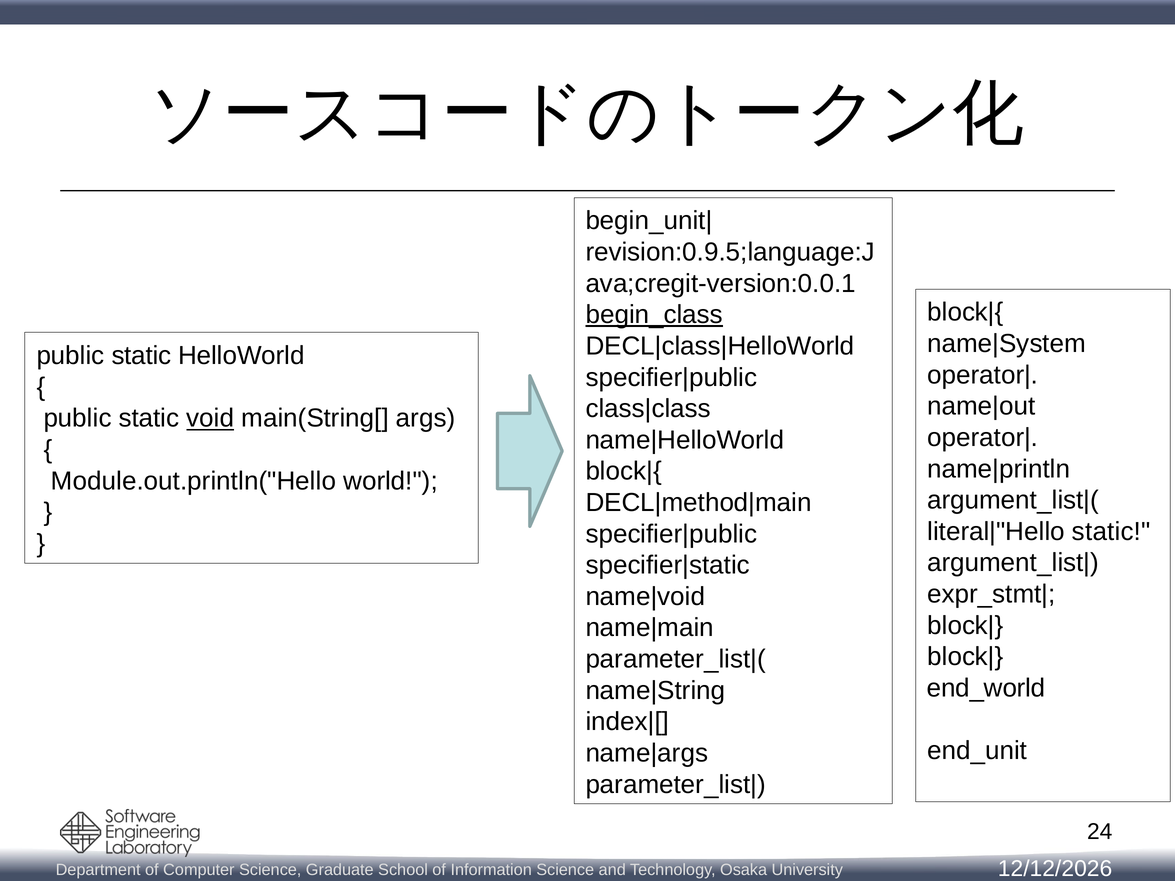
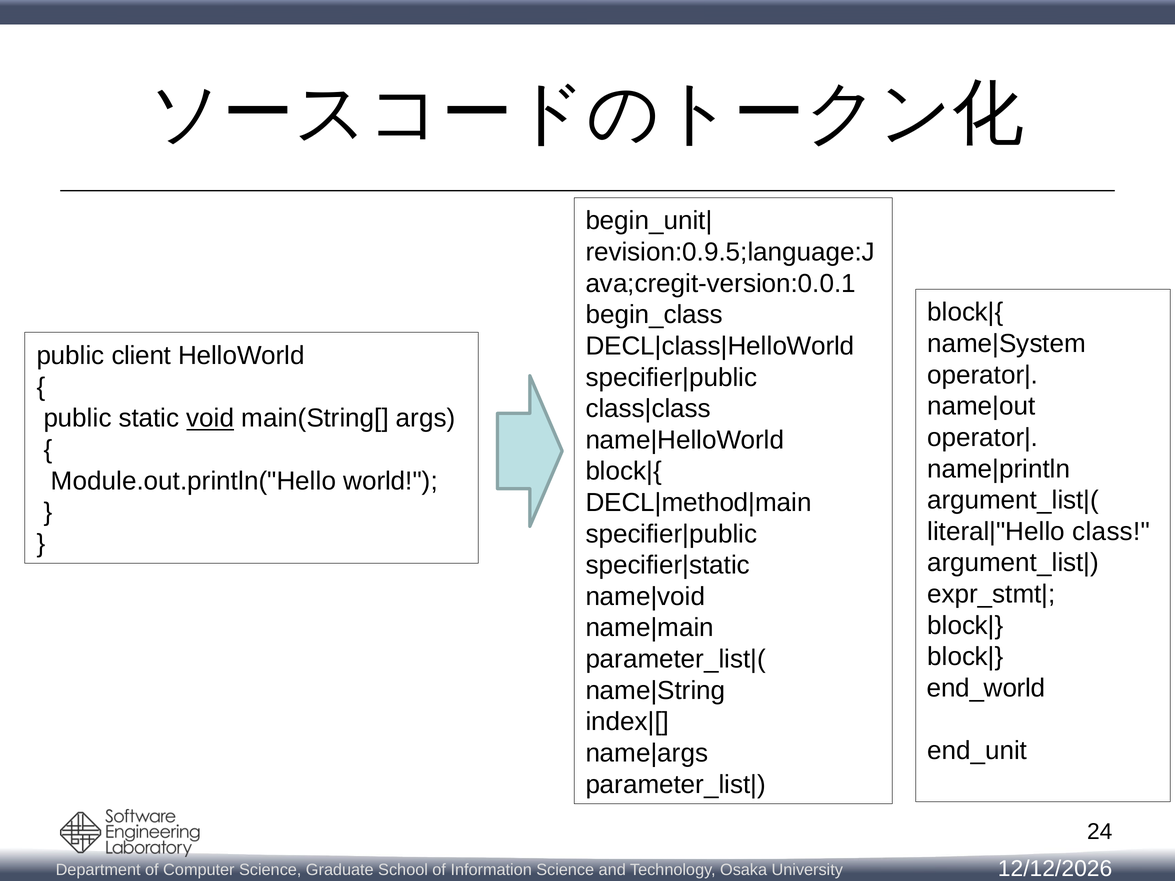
begin_class underline: present -> none (654, 315)
static: static -> client (141, 356)
static: static -> class (1111, 532)
